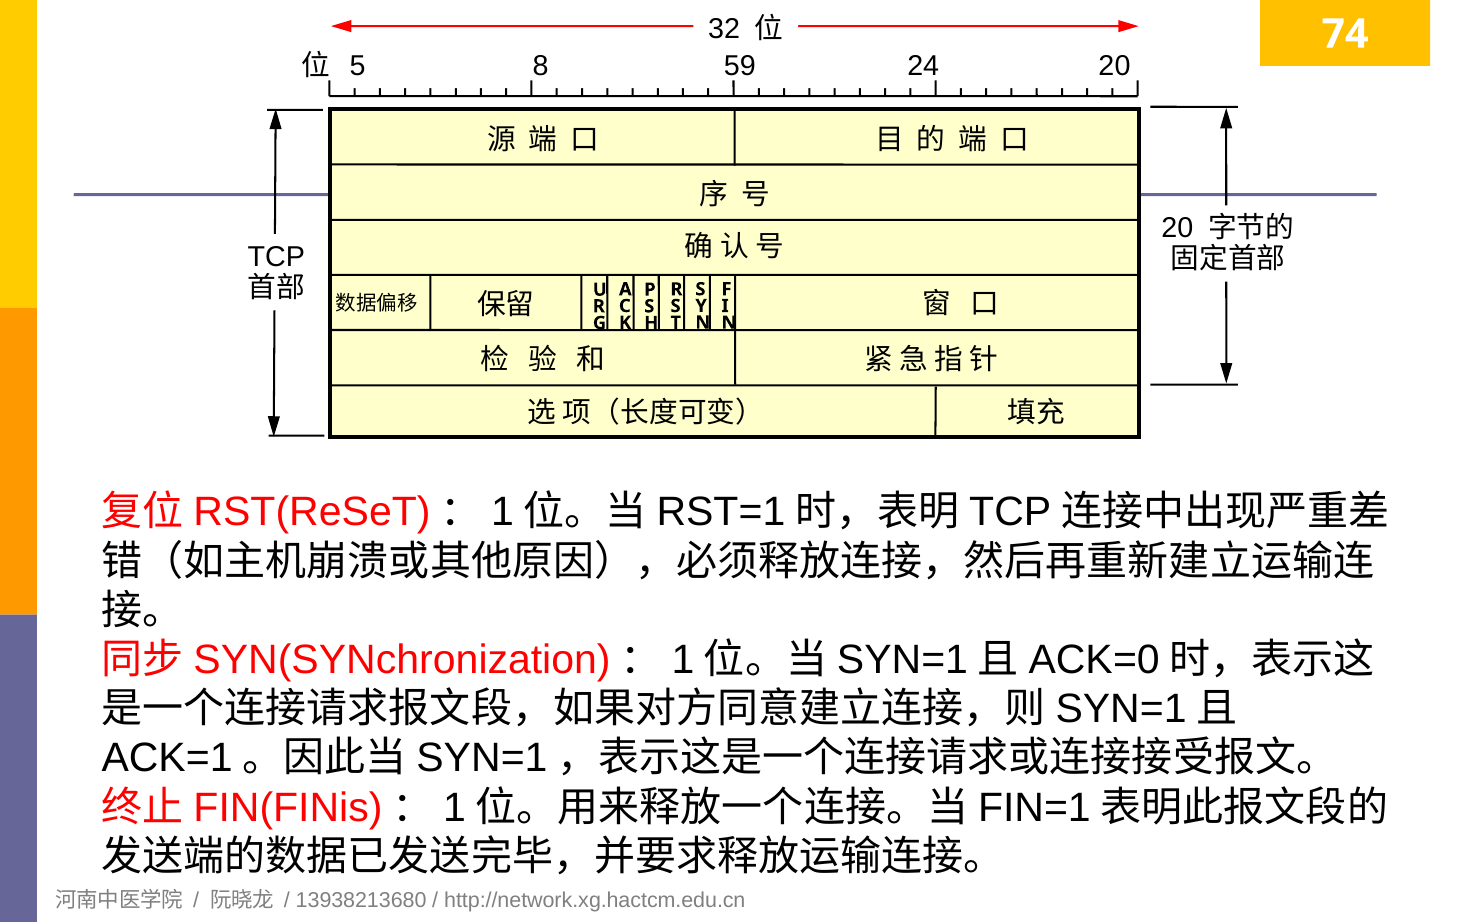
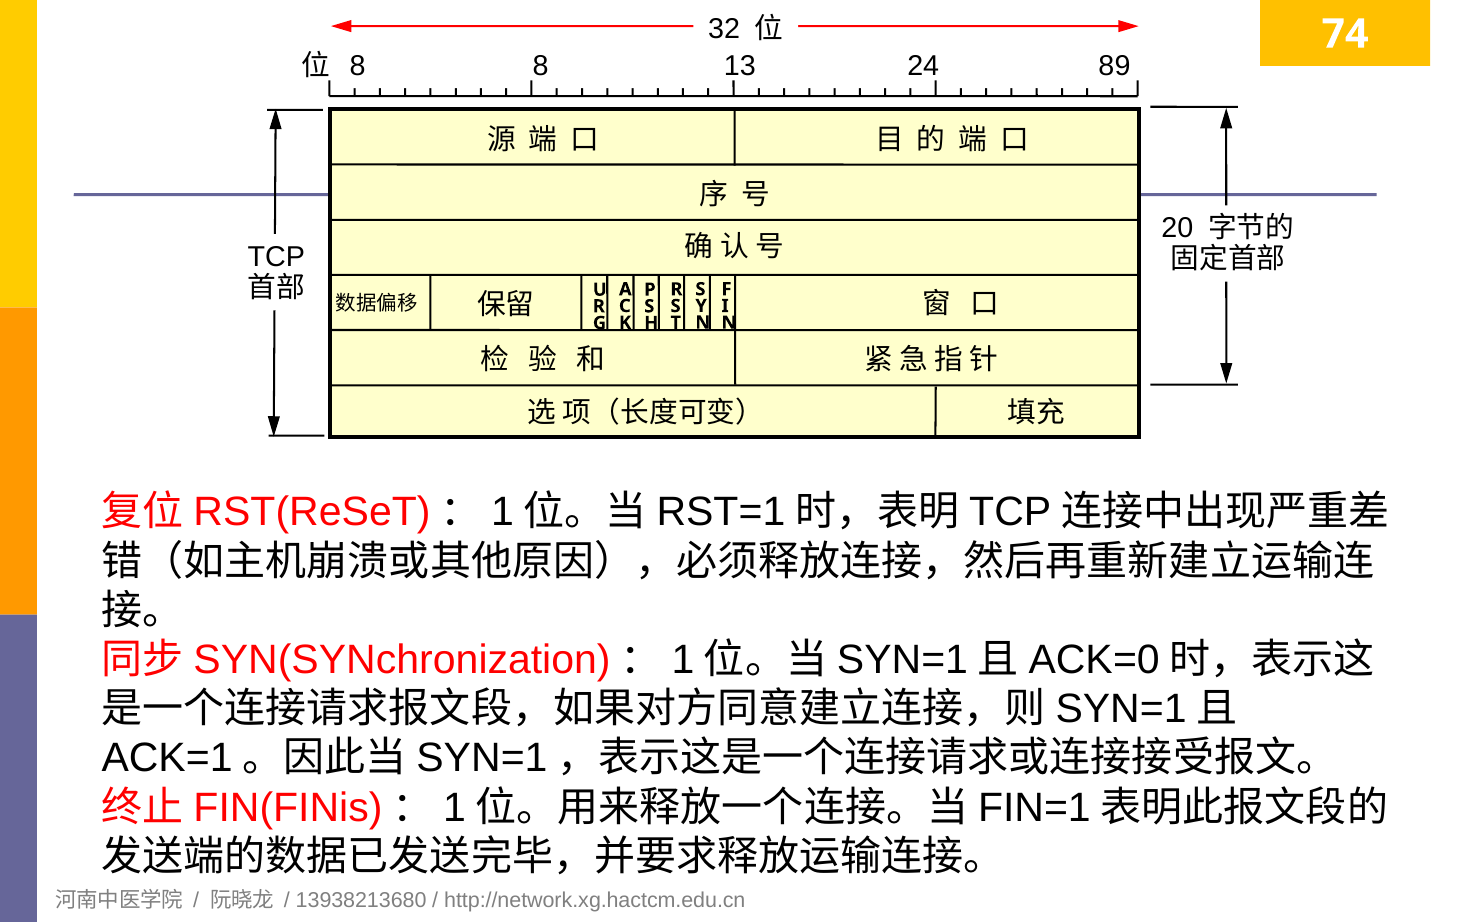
5: 5 -> 8 (358, 66)
59: 59 -> 13 (740, 66)
24 20: 20 -> 89 (1114, 66)
